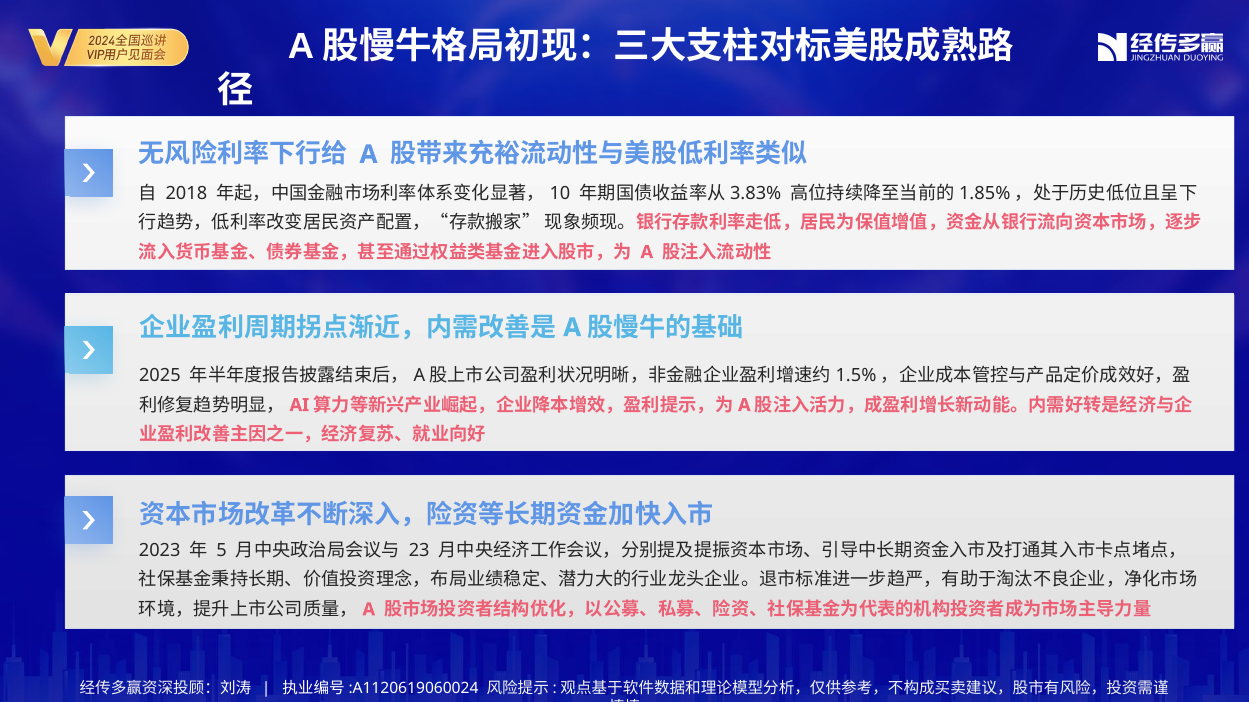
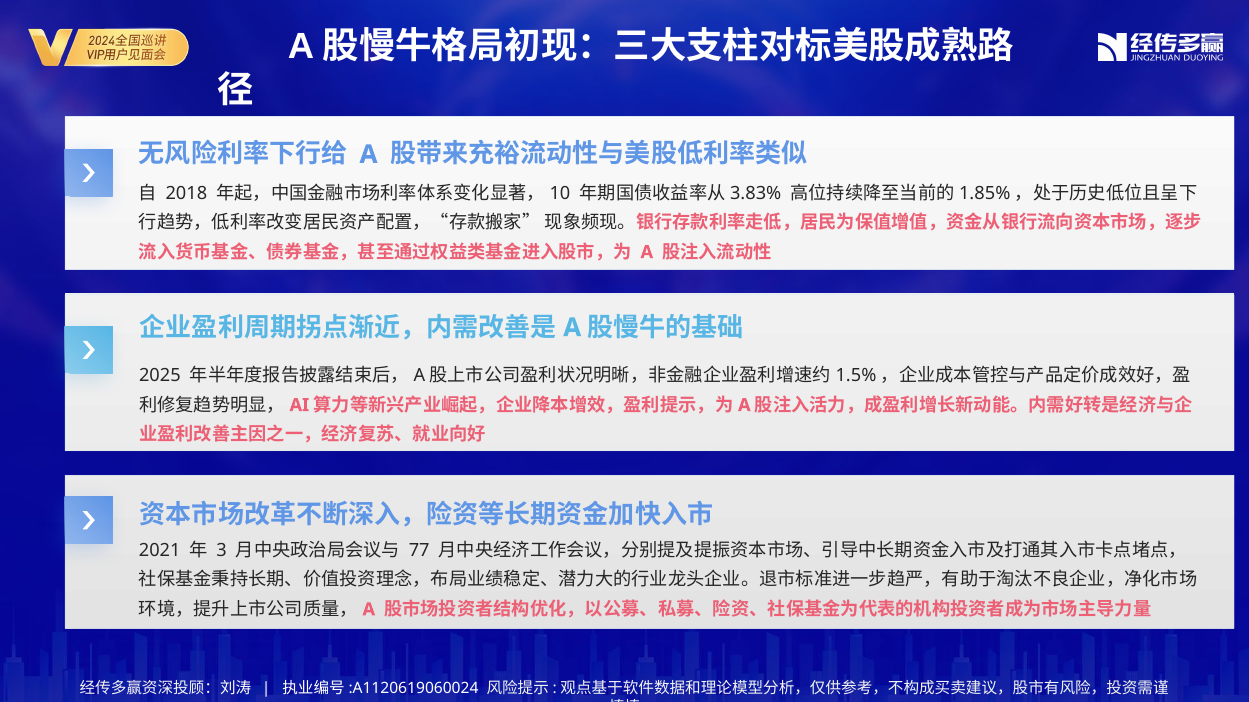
2023: 2023 -> 2021 (160, 551)
5: 5 -> 3 (222, 551)
23: 23 -> 77 (419, 551)
